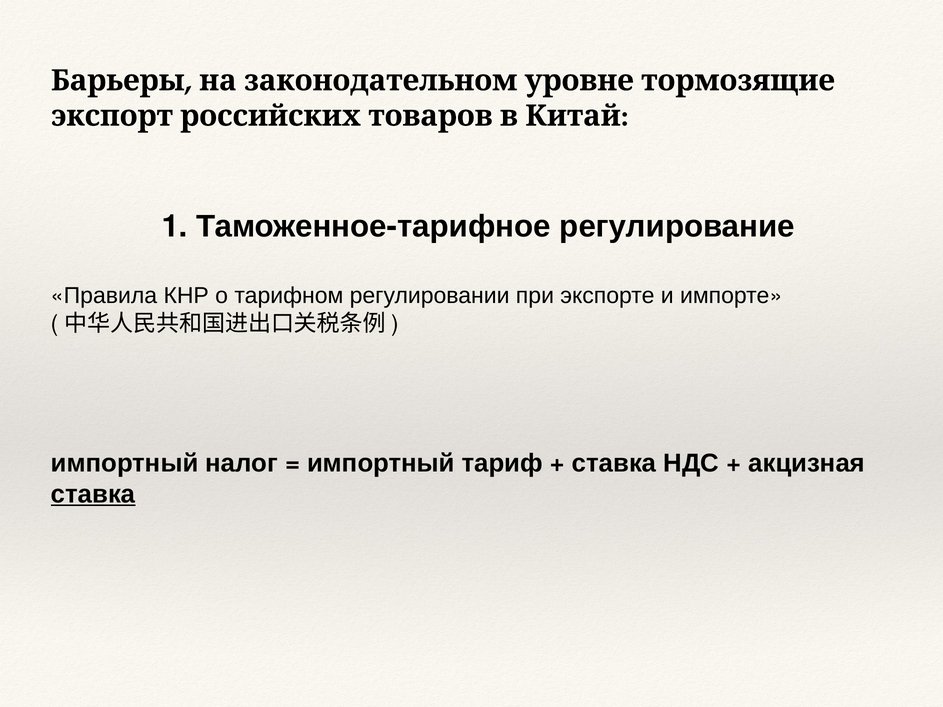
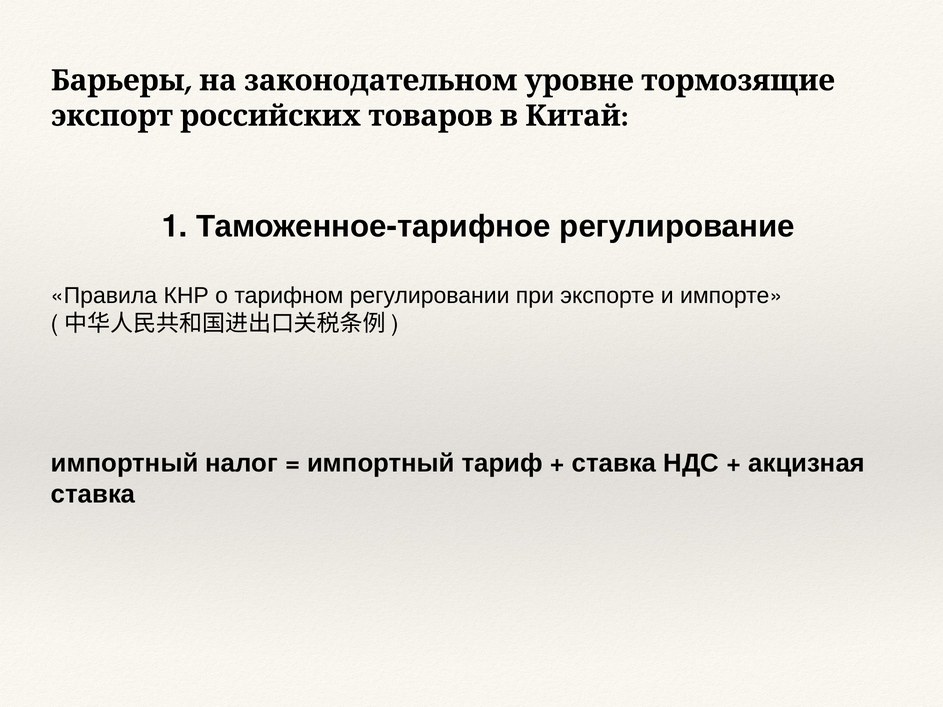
ставка underline: present -> none (93, 495)
